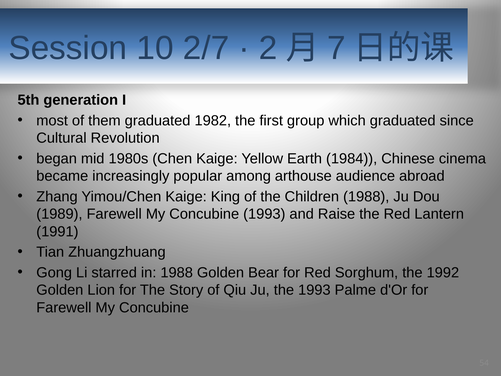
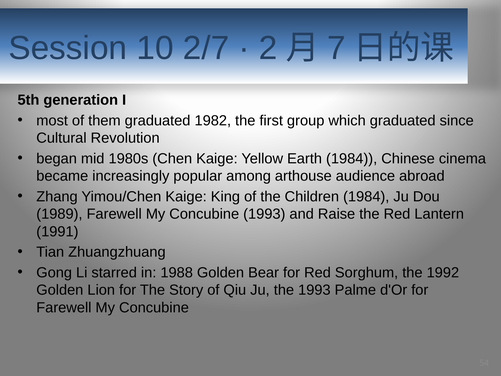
Children 1988: 1988 -> 1984 (366, 196)
